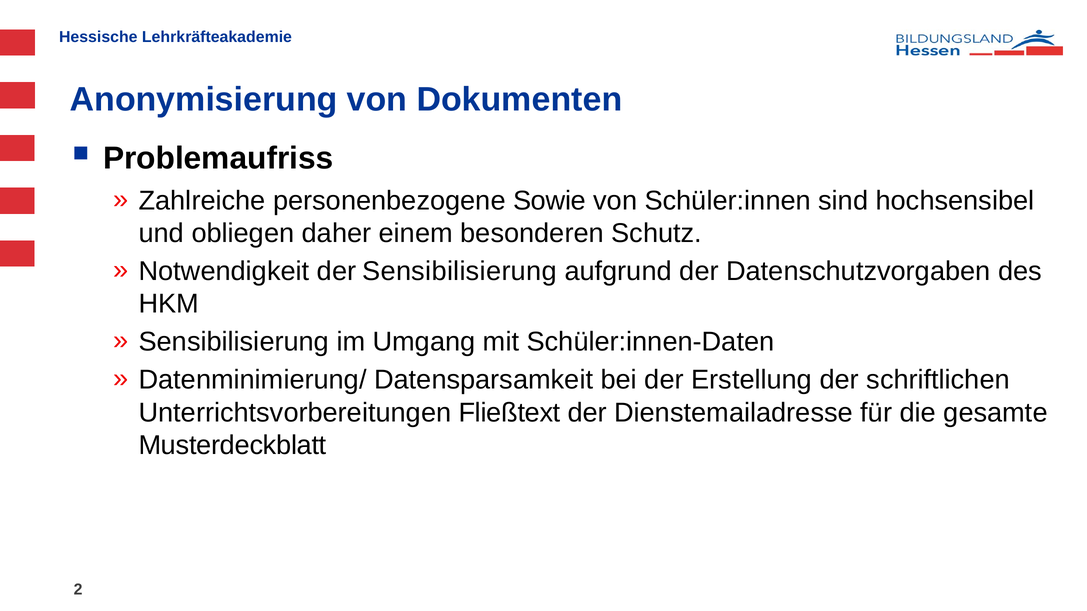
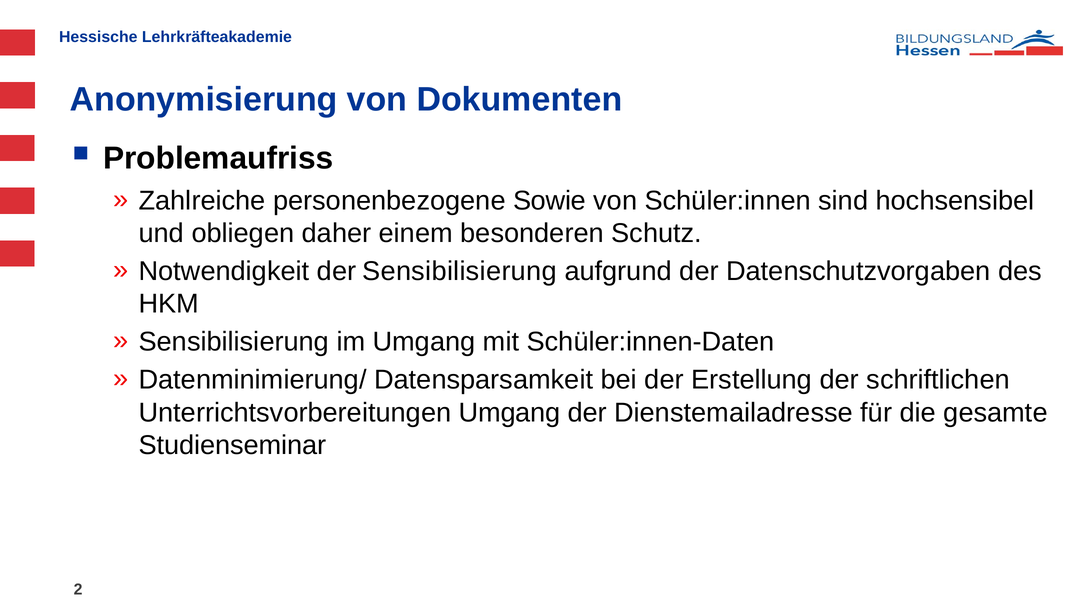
Unterrichtsvorbereitungen Fließtext: Fließtext -> Umgang (510, 413)
Musterdeckblatt: Musterdeckblatt -> Studienseminar (232, 446)
